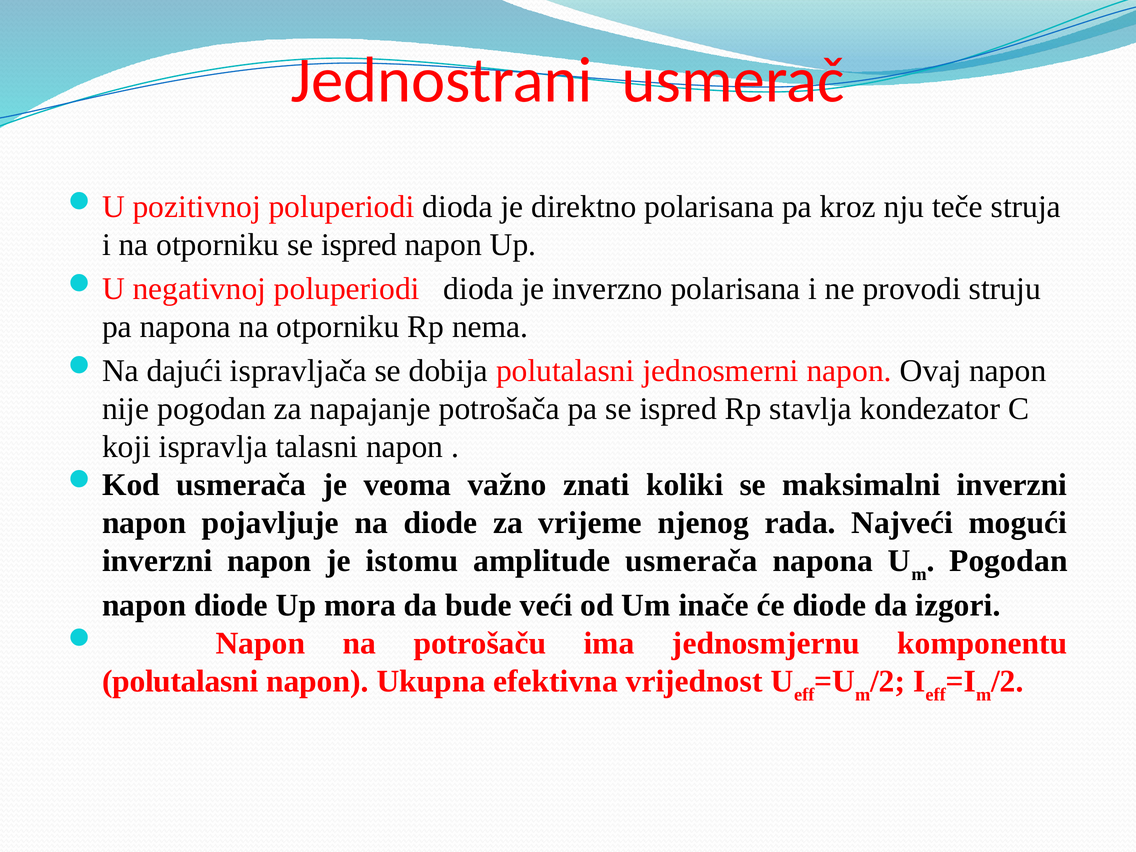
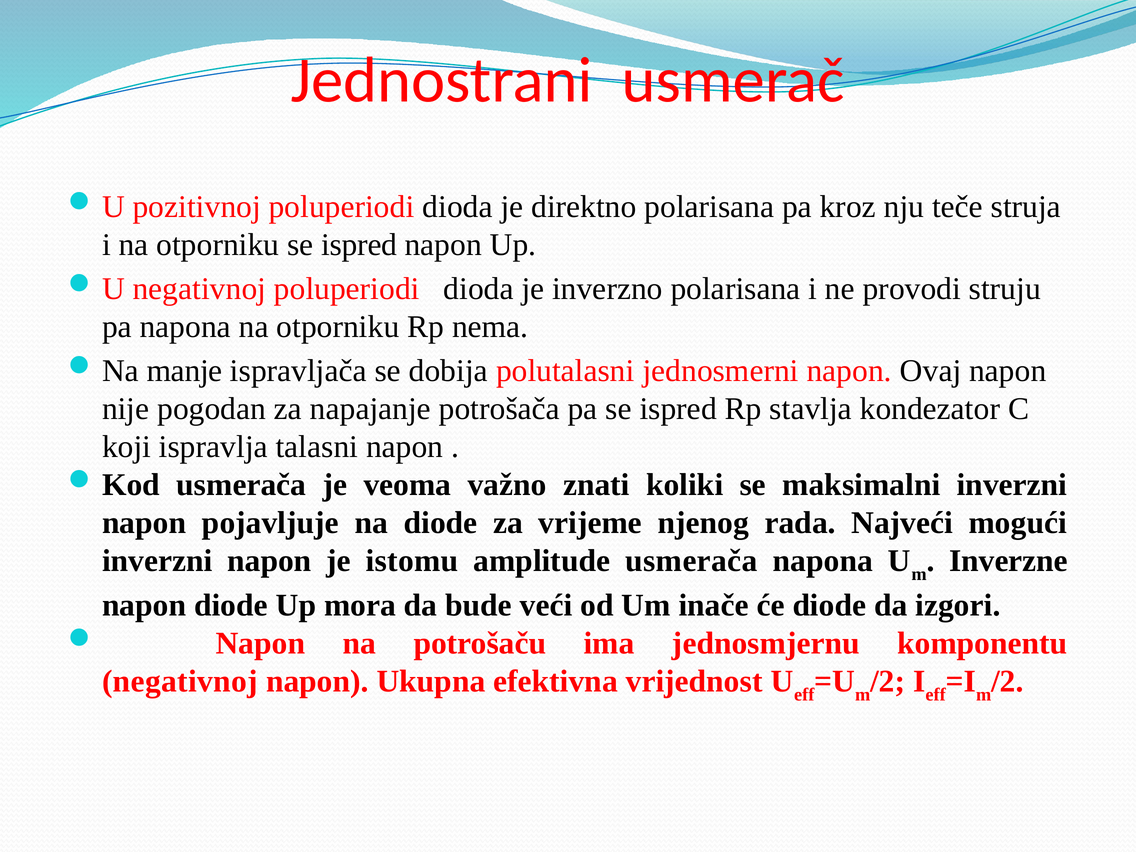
dajući: dajući -> manje (185, 371)
Pogodan: Pogodan -> Inverzne (1008, 561)
polutalasni: polutalasni -> negativnoj (180, 681)
